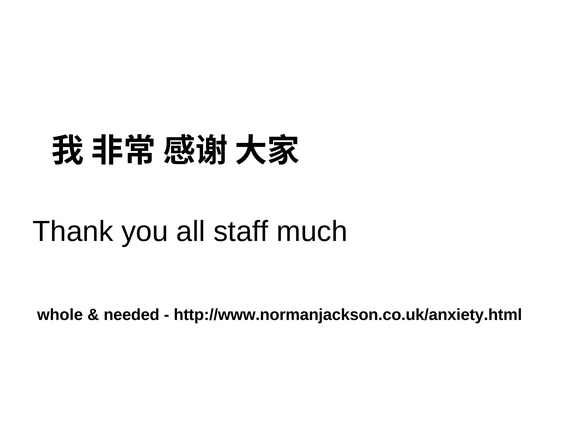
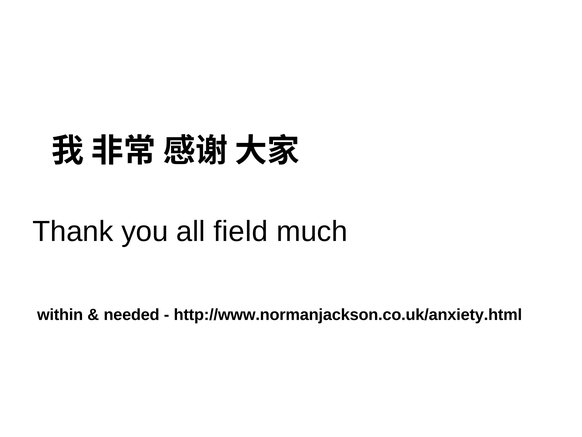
staff: staff -> field (241, 231)
whole: whole -> within (60, 314)
